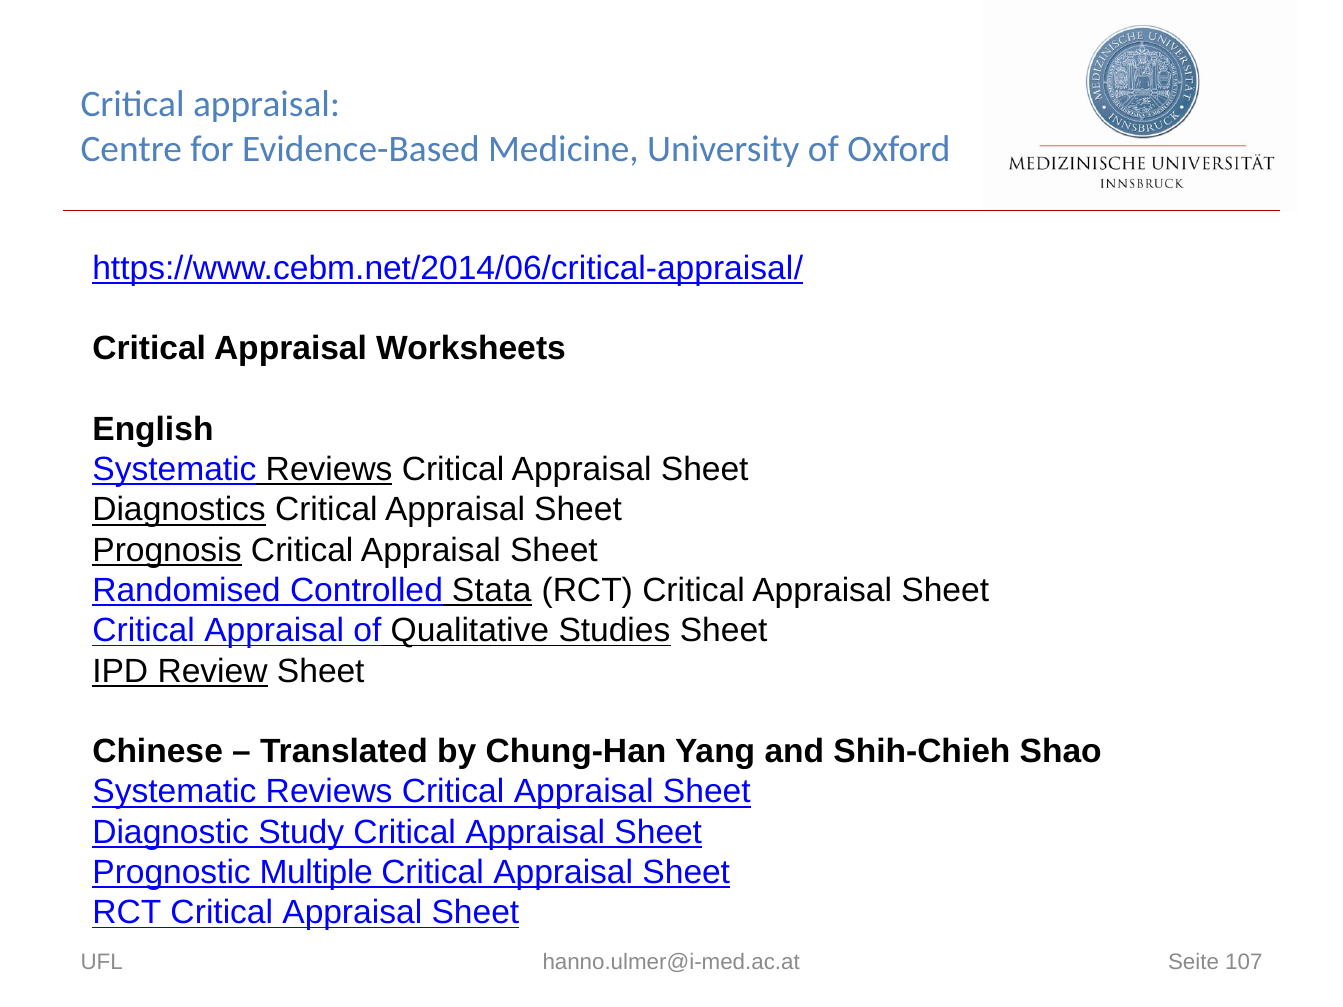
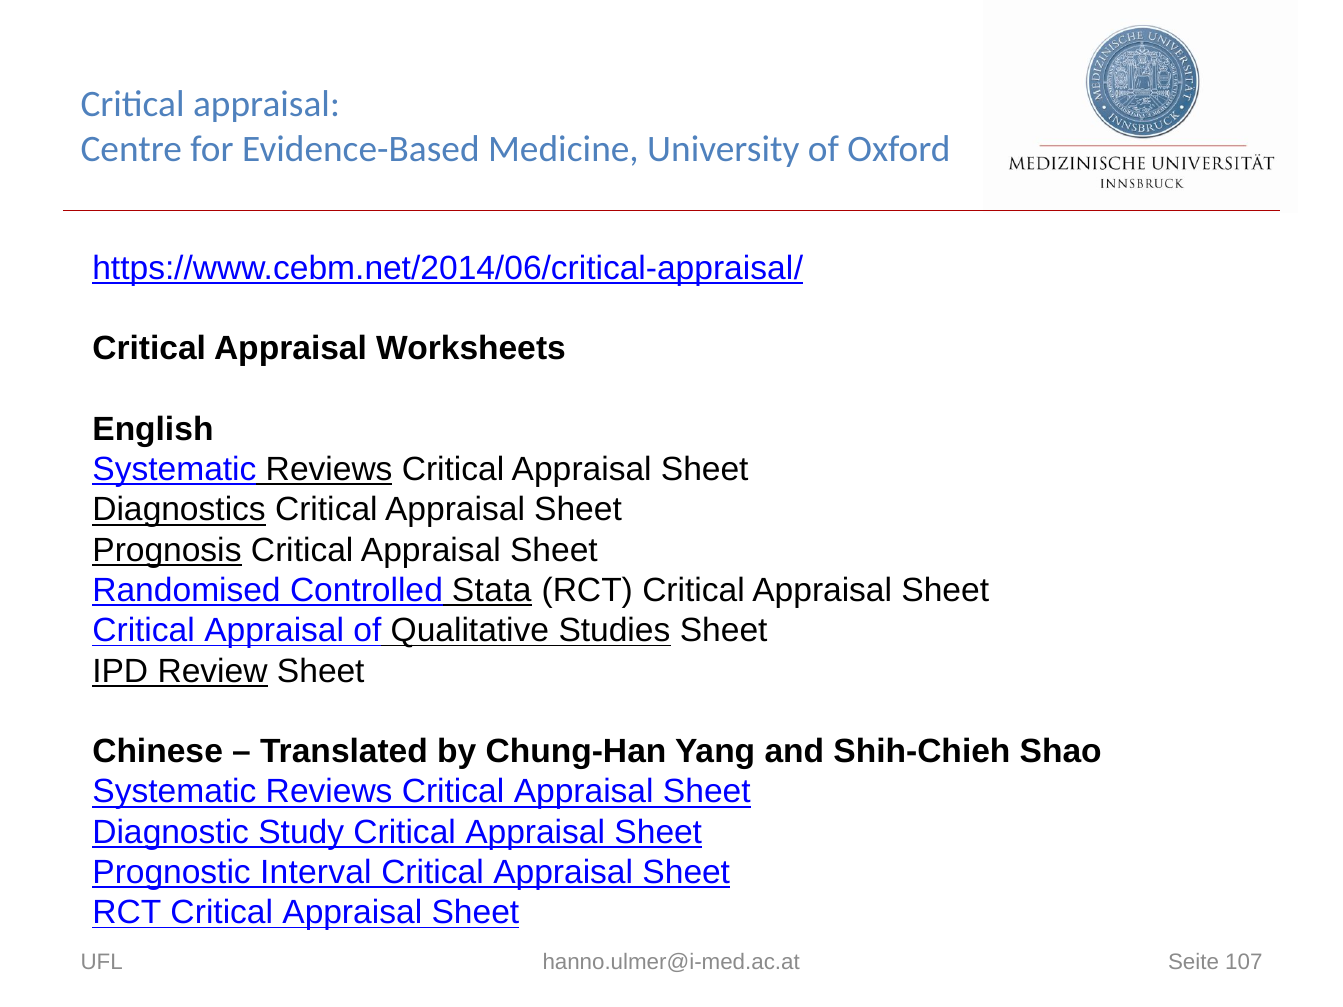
Multiple: Multiple -> Interval (316, 873)
